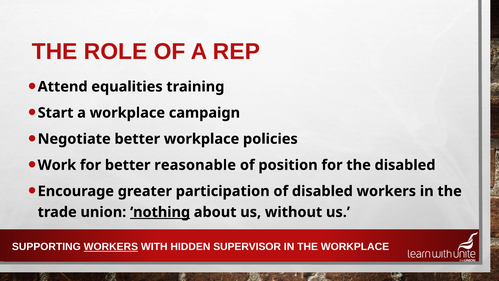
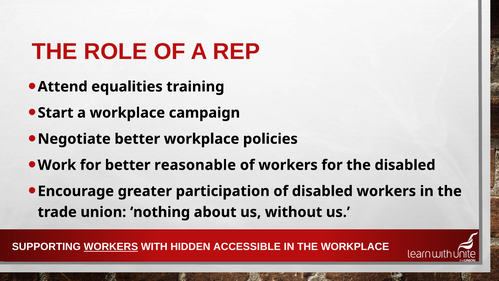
of position: position -> workers (288, 165)
nothing underline: present -> none (160, 212)
SUPERVISOR: SUPERVISOR -> ACCESSIBLE (247, 247)
